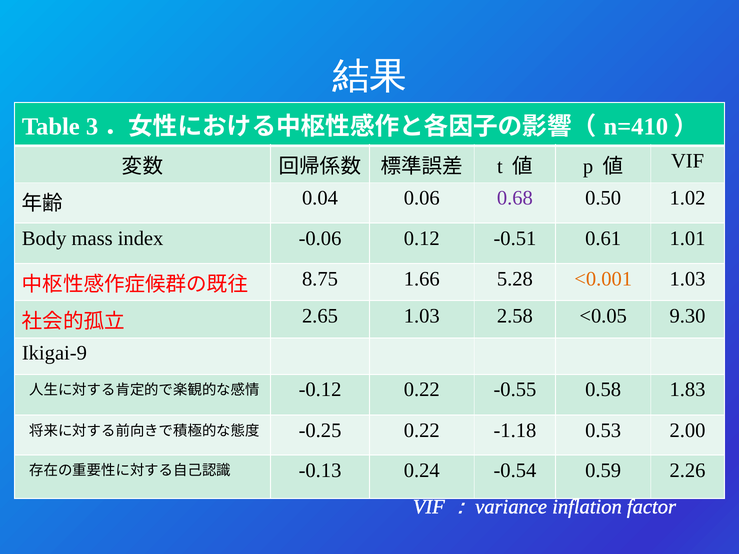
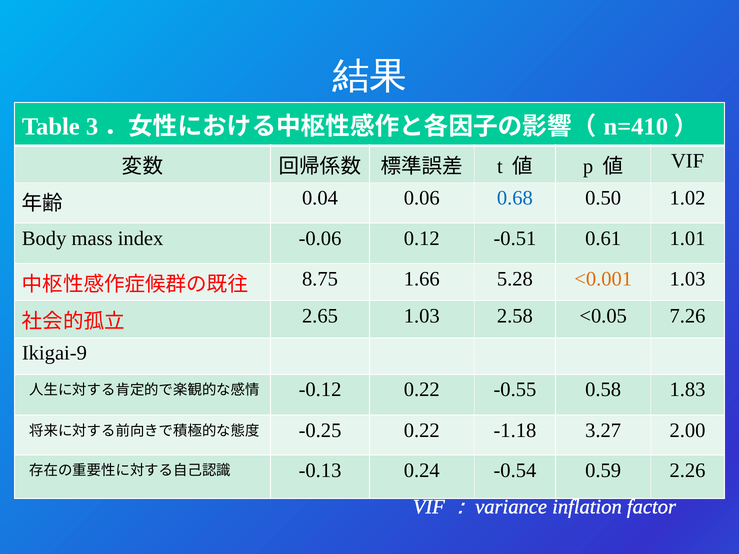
0.68 colour: purple -> blue (515, 198)
9.30: 9.30 -> 7.26 (688, 316)
0.53: 0.53 -> 3.27 (603, 431)
